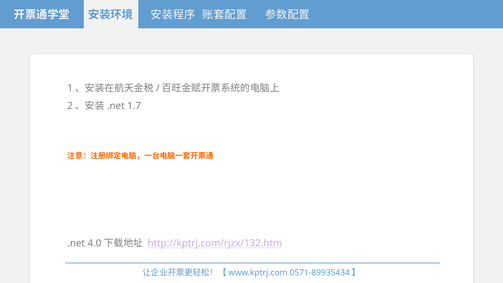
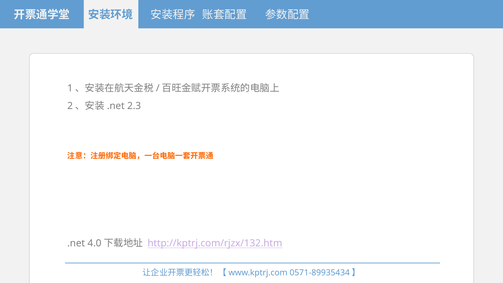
1.7: 1.7 -> 2.3 (134, 106)
